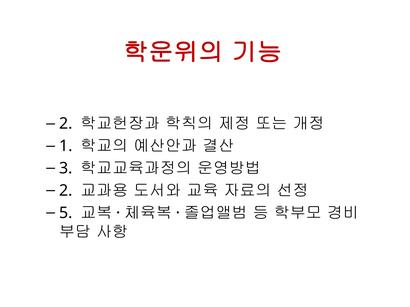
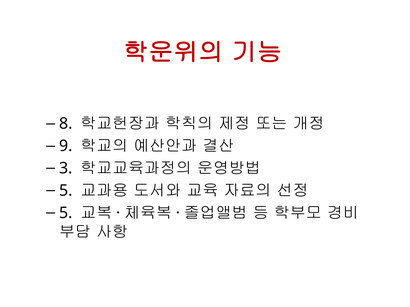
2: 2 -> 8 (66, 124)
1: 1 -> 9 (66, 146)
2: 2 -> 5 (66, 191)
